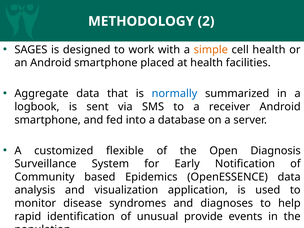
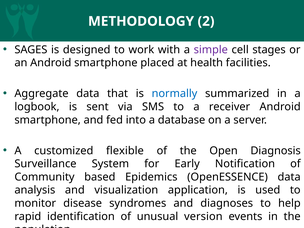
simple colour: orange -> purple (211, 50)
cell health: health -> stages (269, 50)
provide: provide -> version (203, 216)
